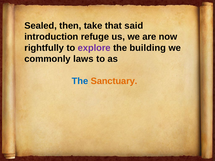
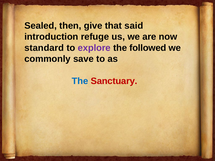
take: take -> give (93, 26)
rightfully: rightfully -> standard (44, 48)
building: building -> followed (148, 48)
laws: laws -> save (83, 59)
Sanctuary colour: orange -> red (114, 81)
